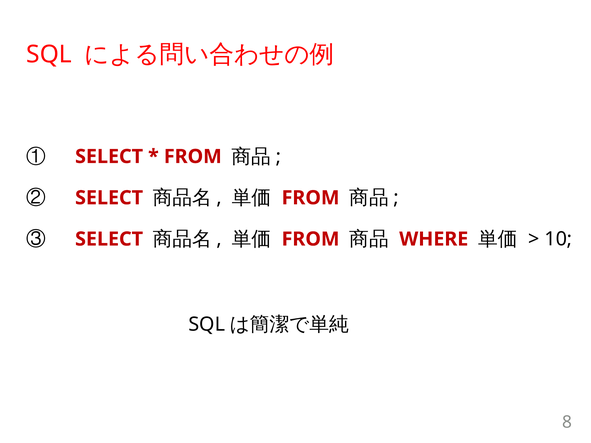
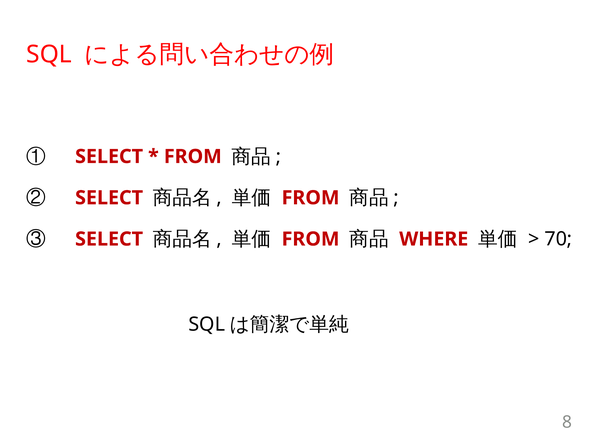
10: 10 -> 70 (558, 239)
